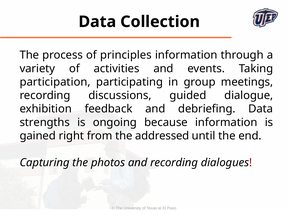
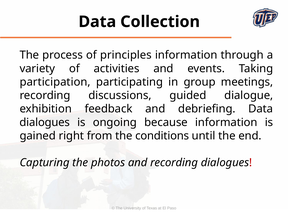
strengths: strengths -> dialogues (45, 122)
addressed: addressed -> conditions (162, 136)
